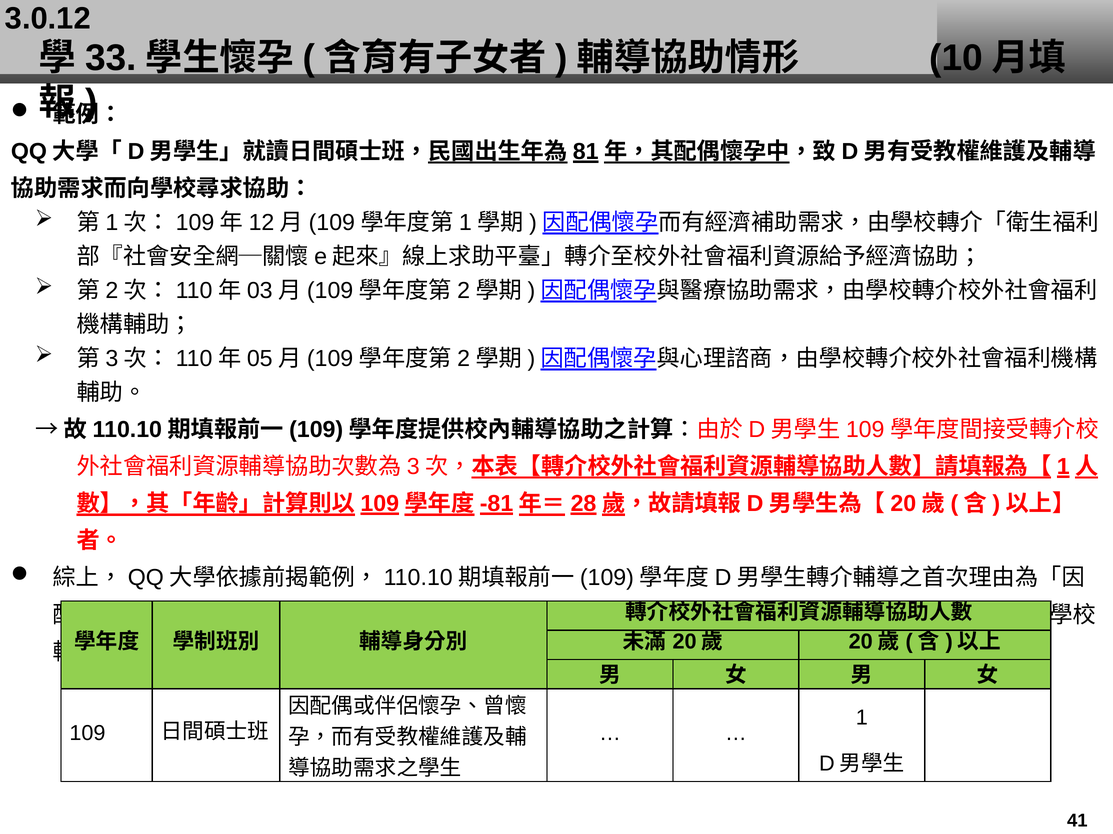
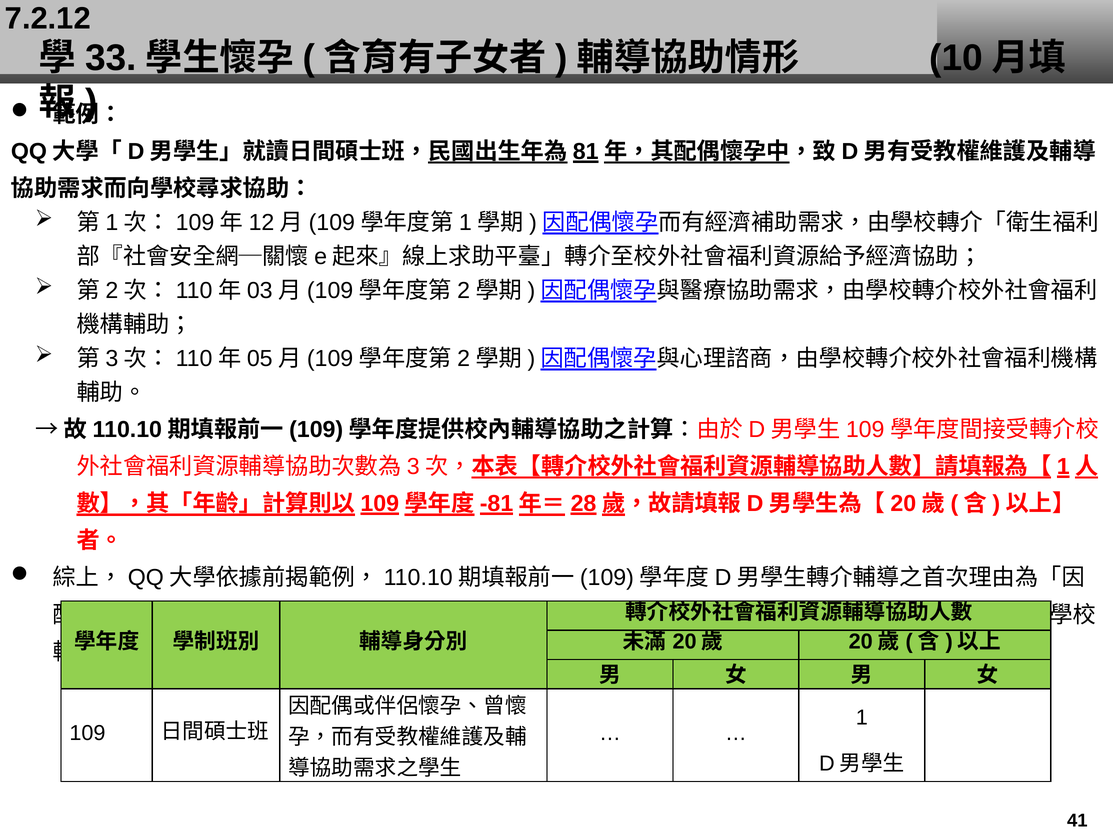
3.0.12: 3.0.12 -> 7.2.12 (48, 19)
